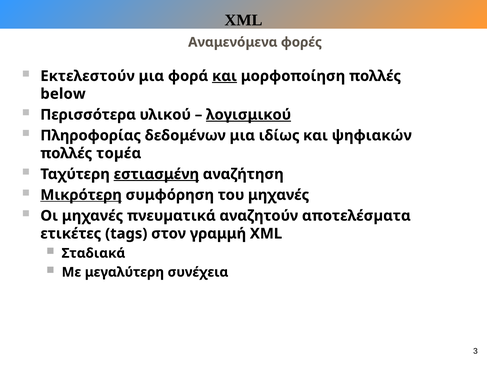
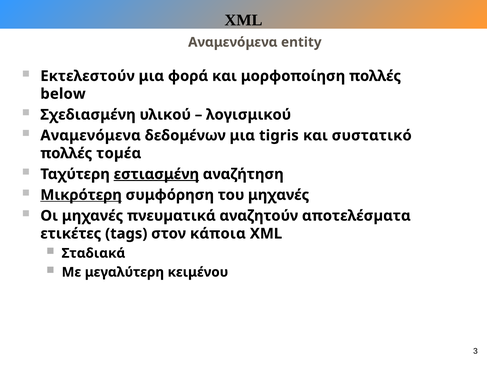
φορές: φορές -> entity (301, 42)
και underline: present -> none (225, 76)
Περισσότερα: Περισσότερα -> Σχεδιασμένη (88, 115)
λογισμικού underline: present -> none (249, 115)
Πληροφορίας: Πληροφορίας -> Αναμενόμενα (91, 136)
ιδίως: ιδίως -> tigris (279, 136)
ψηφιακών: ψηφιακών -> συστατικό (372, 136)
γραμμή: γραμμή -> κάποια (218, 234)
συνέχεια: συνέχεια -> κειμένου (198, 272)
